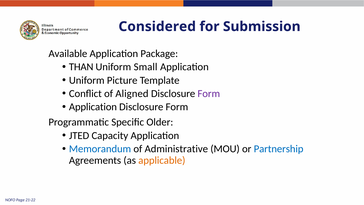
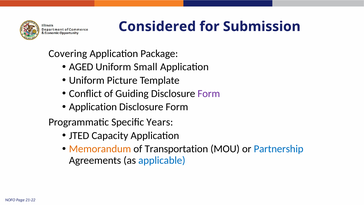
Available: Available -> Covering (68, 53)
THAN: THAN -> AGED (81, 67)
Aligned: Aligned -> Guiding (132, 94)
Older: Older -> Years (160, 122)
Memorandum colour: blue -> orange (100, 149)
Administrative: Administrative -> Transportation (176, 149)
applicable colour: orange -> blue (162, 160)
